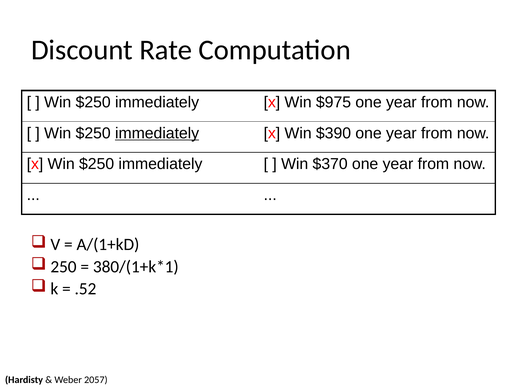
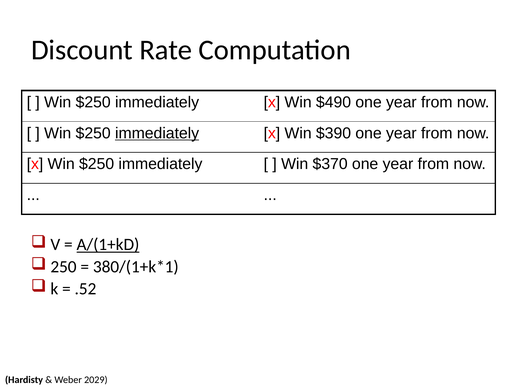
$975: $975 -> $490 (334, 102)
A/(1+kD underline: none -> present (108, 244)
2057: 2057 -> 2029 (96, 380)
